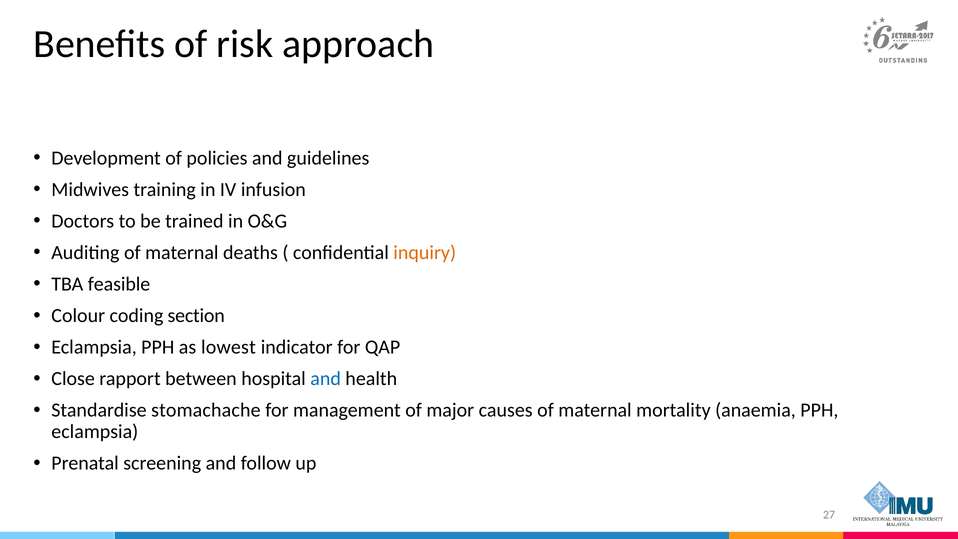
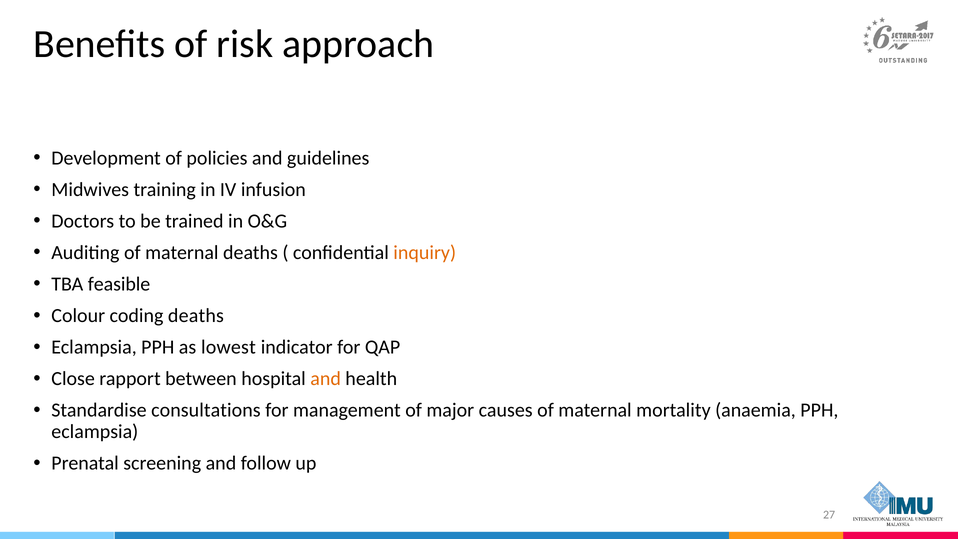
coding section: section -> deaths (196, 316)
and colour: blue -> orange (326, 379)
stomachache: stomachache -> consultations (206, 410)
